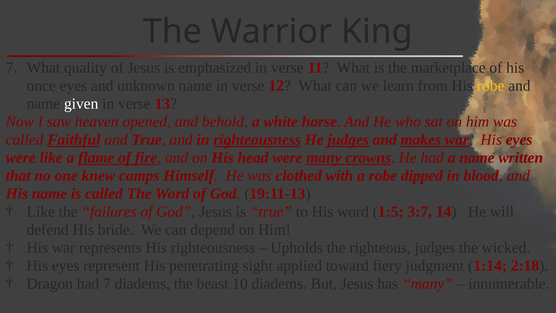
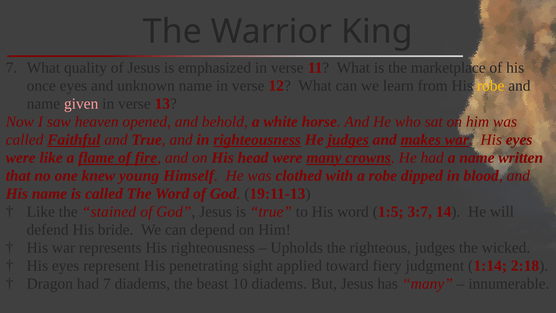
given colour: white -> pink (81, 104)
camps: camps -> young (139, 176)
failures: failures -> stained (109, 212)
